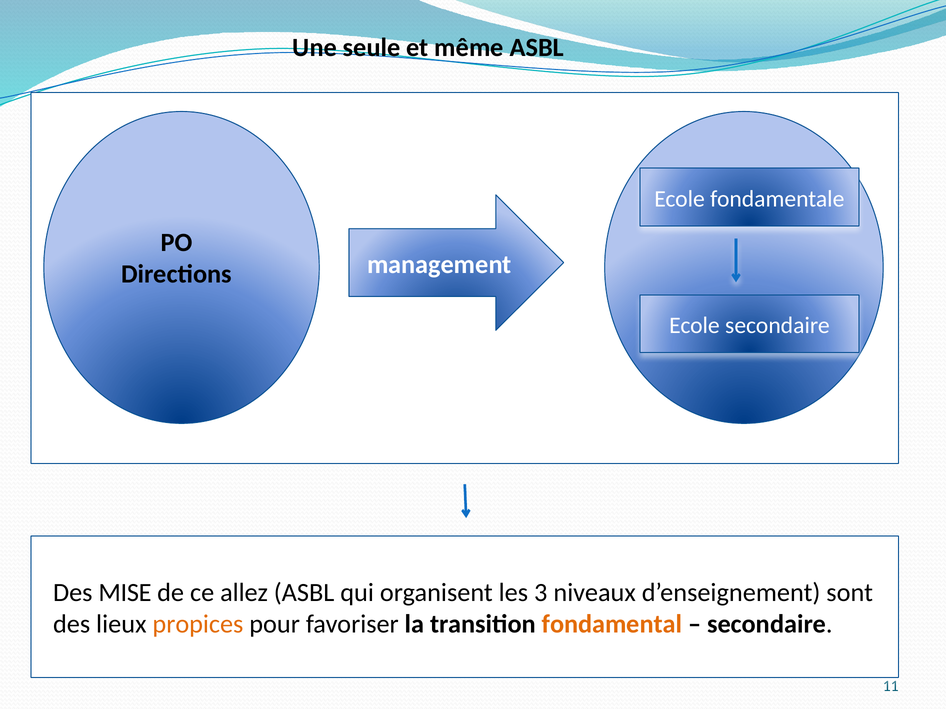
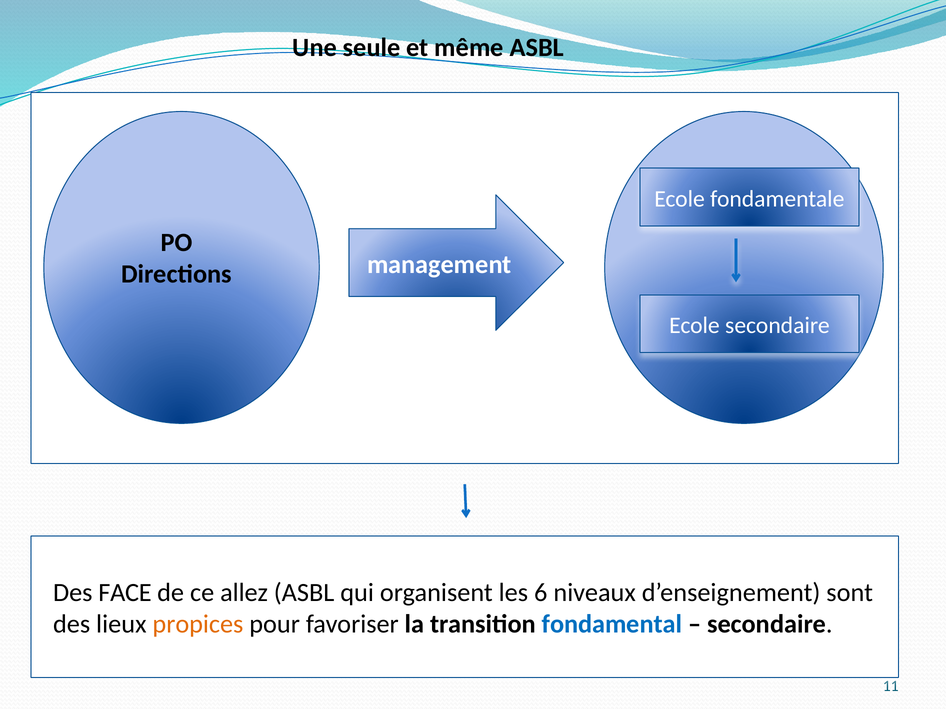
MISE: MISE -> FACE (125, 593)
3: 3 -> 6 (541, 593)
fondamental colour: orange -> blue (612, 624)
